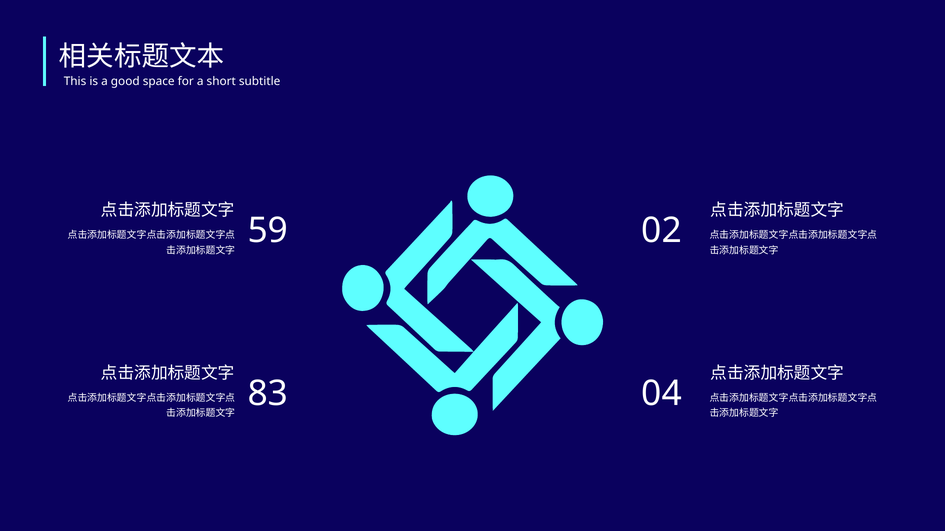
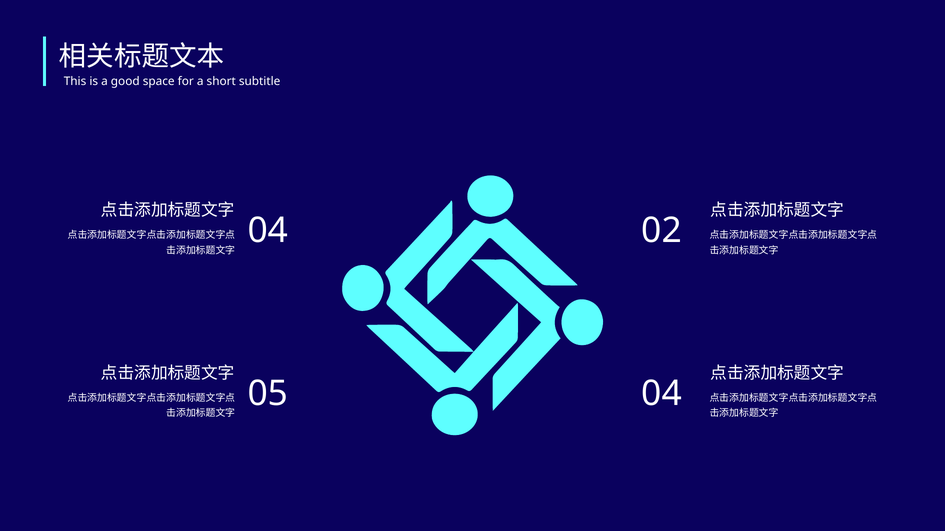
59: 59 -> 04 (268, 231)
83: 83 -> 05 (268, 394)
